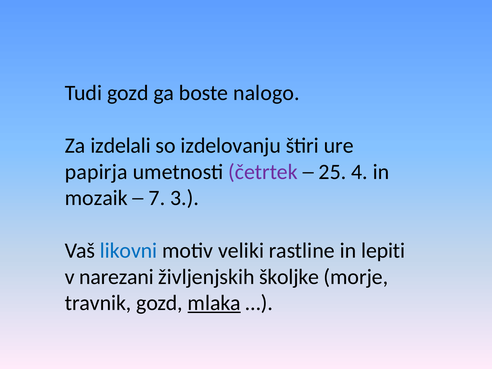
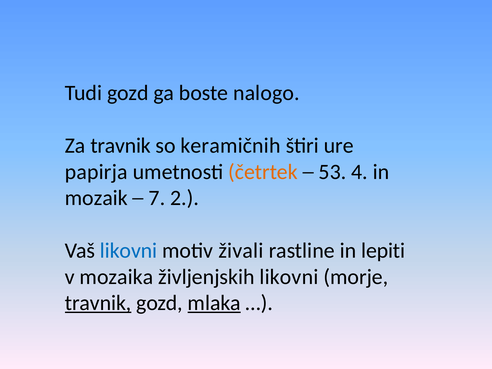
Za izdelali: izdelali -> travnik (121, 146)
izdelovanju: izdelovanju -> keramičnih (231, 146)
četrtek colour: purple -> orange (263, 172)
25: 25 -> 53 (332, 172)
3: 3 -> 2 (184, 198)
veliki: veliki -> živali (241, 251)
narezani: narezani -> mozaika (116, 277)
življenjskih školjke: školjke -> likovni (289, 277)
travnik underline: none -> present (98, 303)
